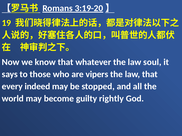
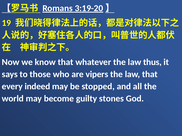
soul: soul -> thus (152, 62)
rightly: rightly -> stones (112, 99)
